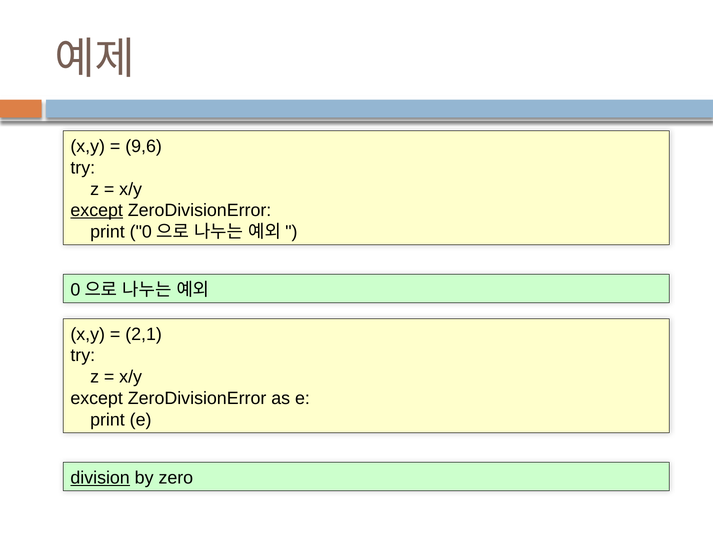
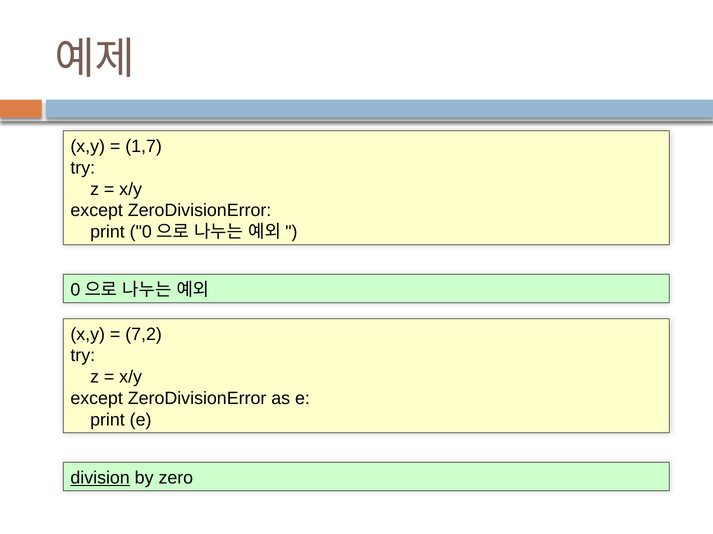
9,6: 9,6 -> 1,7 (144, 147)
except underline: present -> none (97, 211)
2,1: 2,1 -> 7,2 (144, 335)
